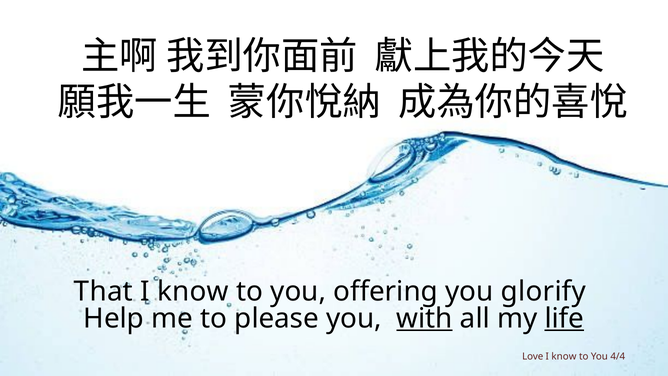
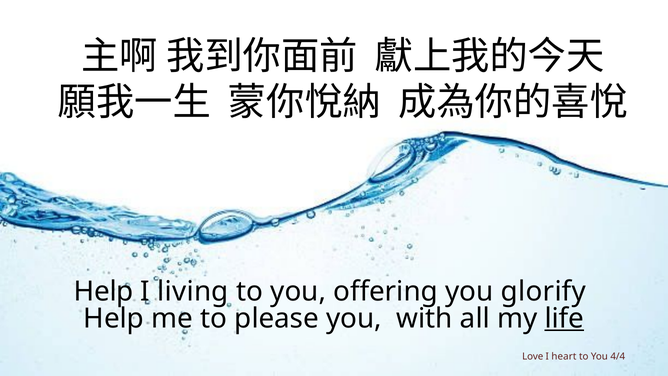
That: That -> Help (104, 291)
know: know -> living (193, 291)
with underline: present -> none (425, 318)
know: know -> heart (564, 356)
